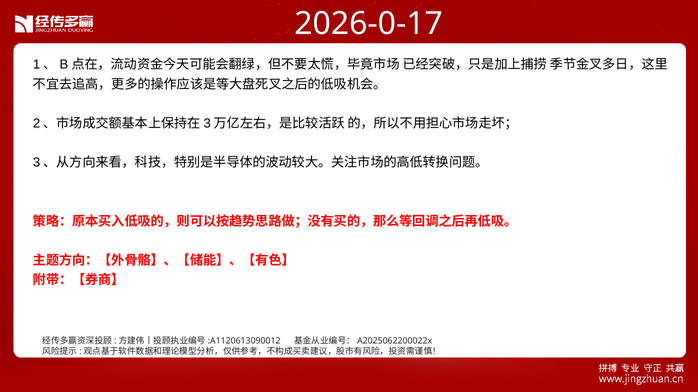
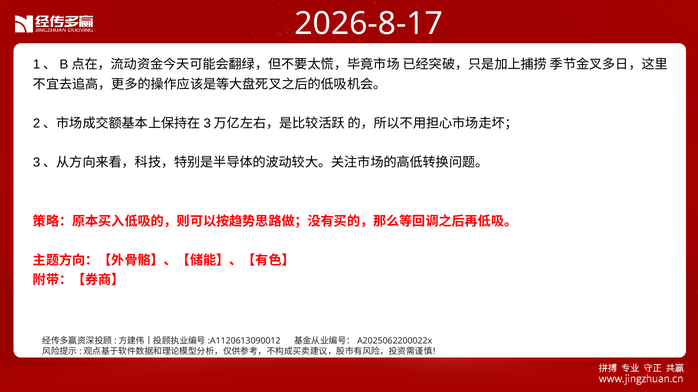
2026-0-17: 2026-0-17 -> 2026-8-17 (369, 24)
